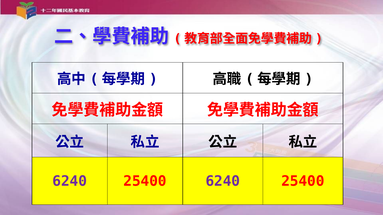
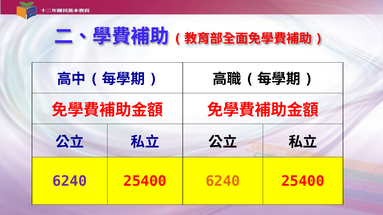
6240 colour: purple -> orange (223, 181)
